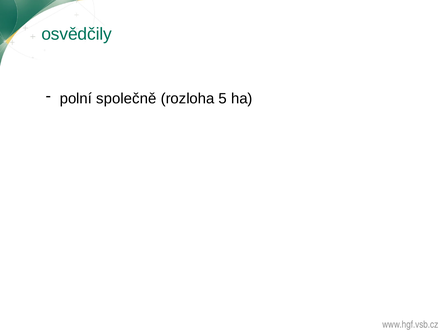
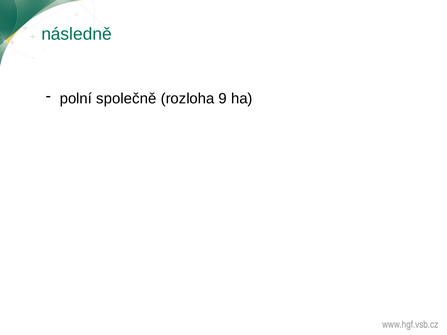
osvědčily: osvědčily -> následně (77, 34)
5: 5 -> 9 (223, 99)
